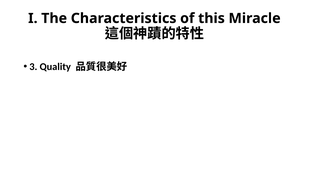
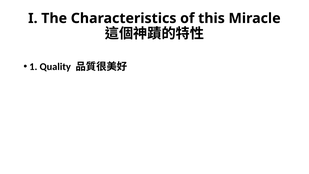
3: 3 -> 1 (33, 67)
